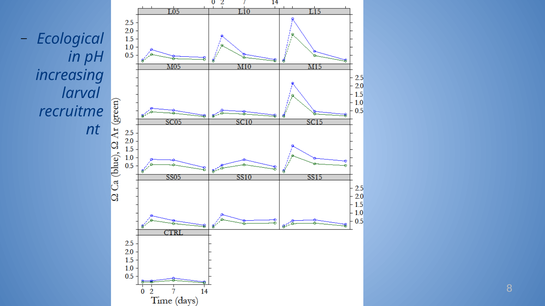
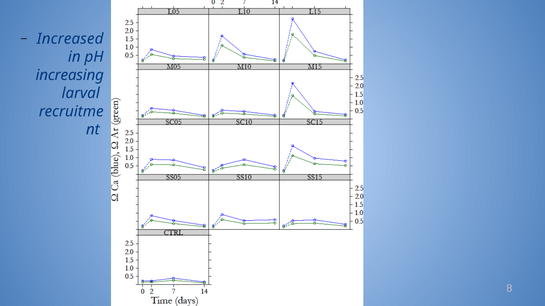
Ecological: Ecological -> Increased (70, 39)
